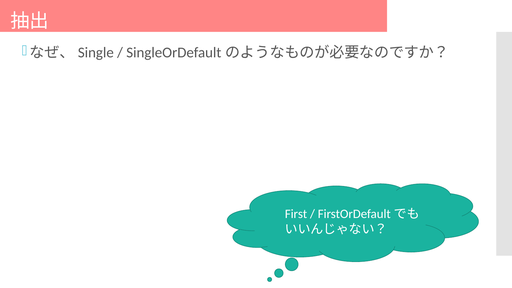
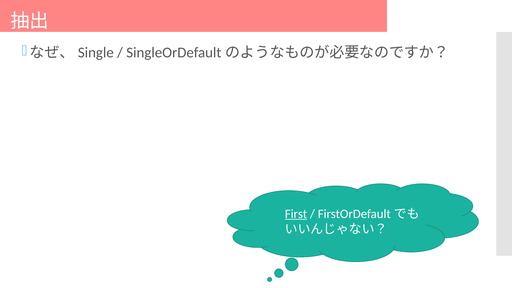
First underline: none -> present (296, 214)
